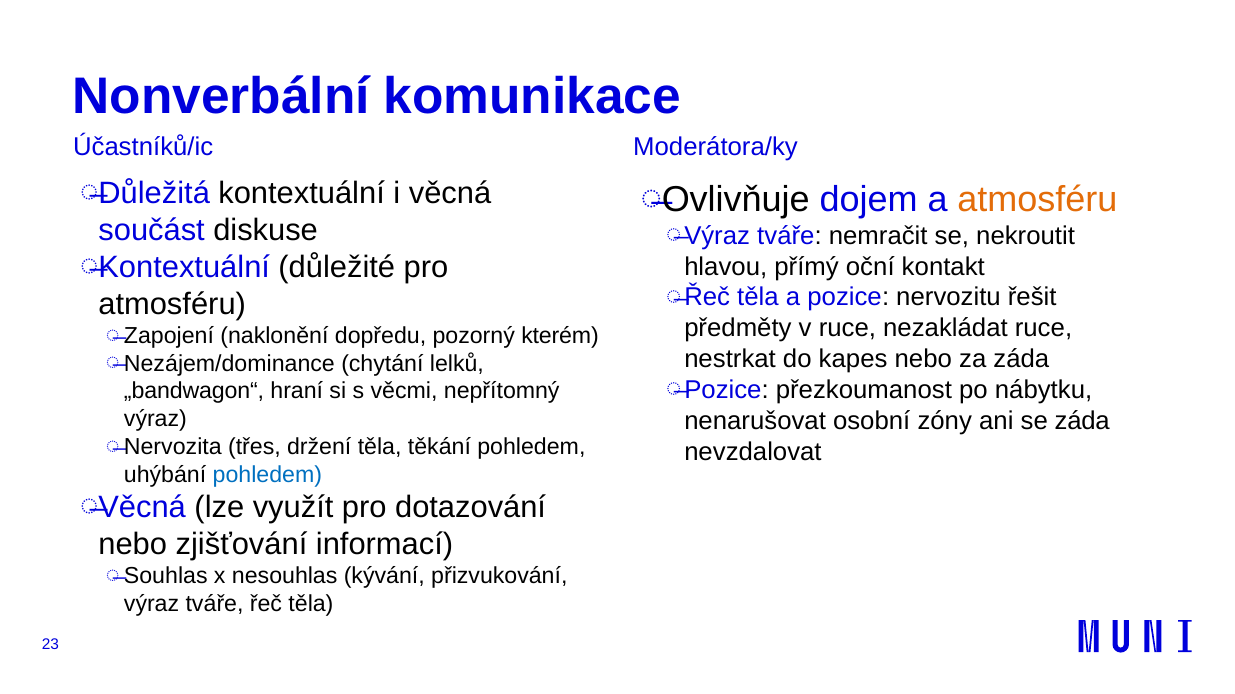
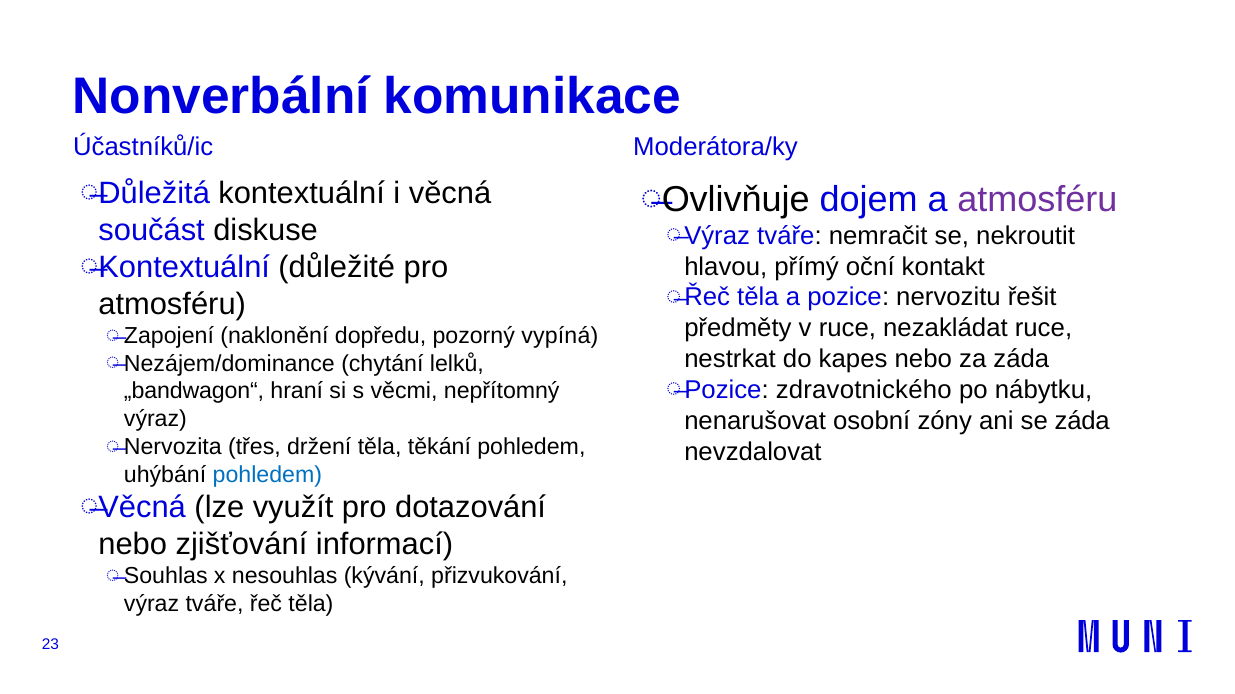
atmosféru colour: orange -> purple (1037, 200)
kterém: kterém -> vypíná (560, 336)
přezkoumanost: přezkoumanost -> zdravotnického (864, 390)
